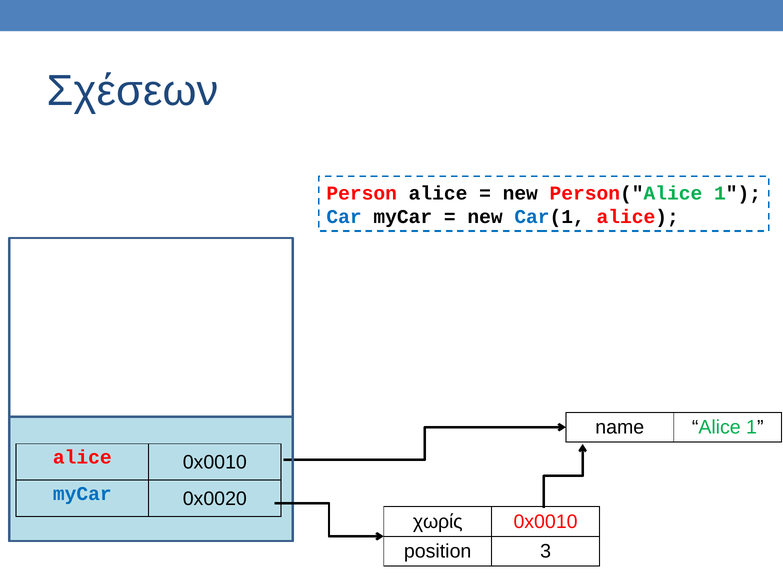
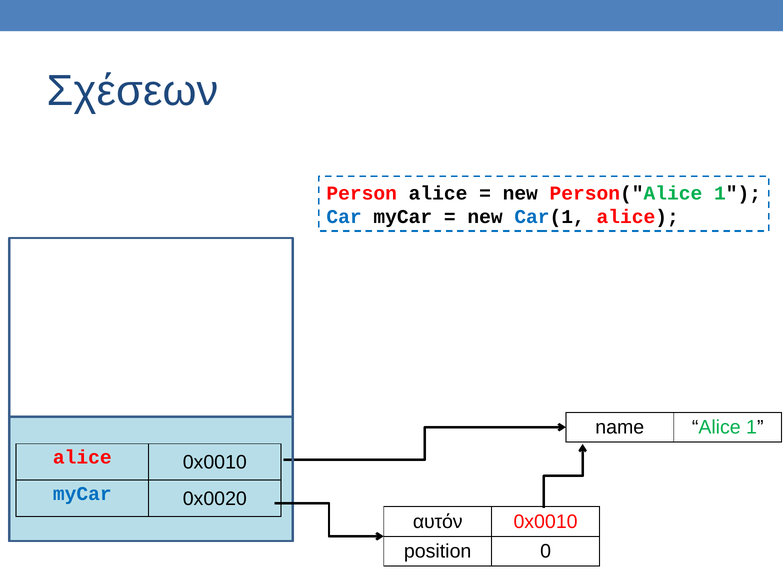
χωρίς: χωρίς -> αυτόν (438, 522)
3: 3 -> 0 (546, 552)
